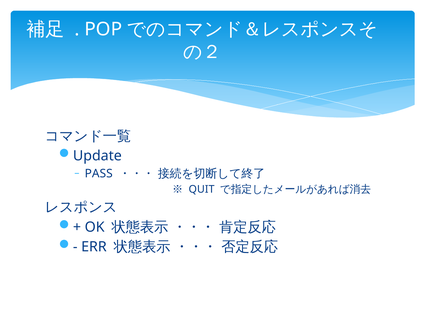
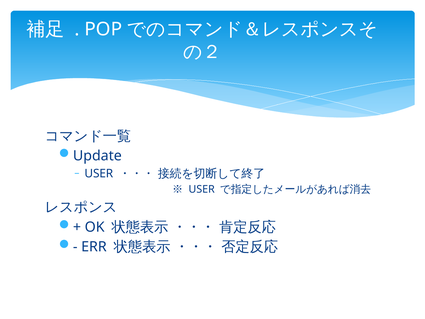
PASS: PASS -> USER (99, 174)
QUIT: QUIT -> USER (202, 189)
